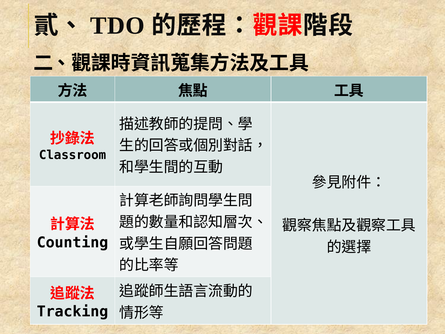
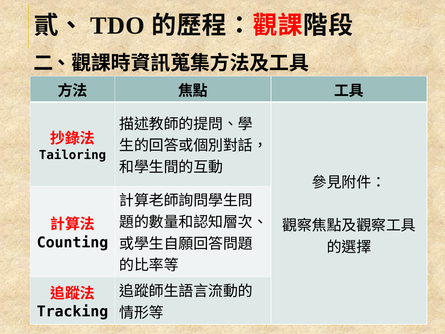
Classroom: Classroom -> Tailoring (73, 155)
